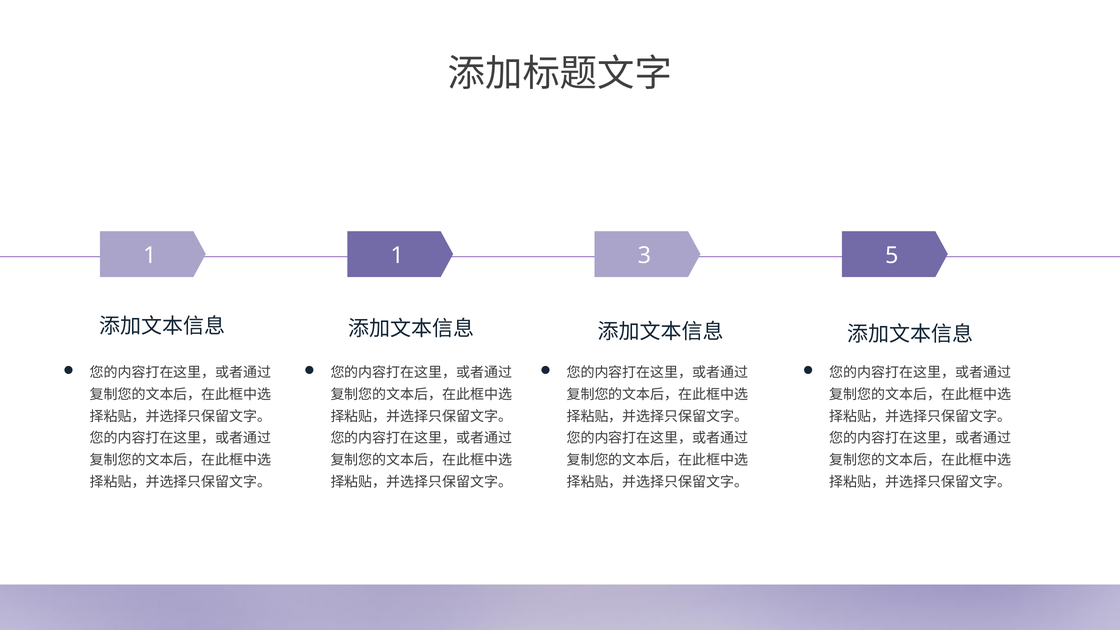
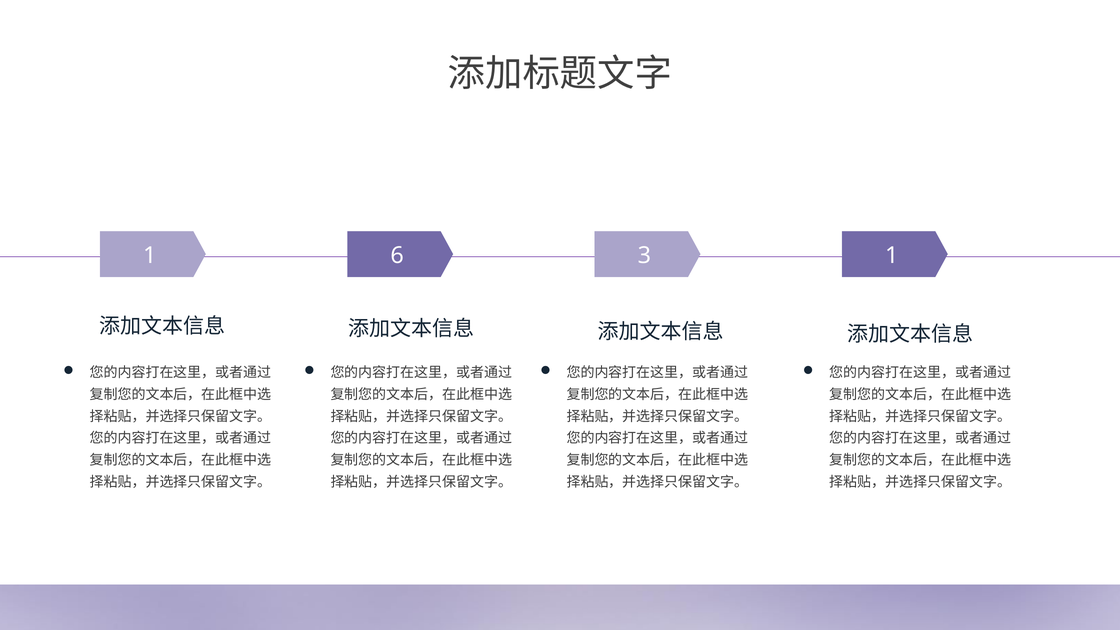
1 1: 1 -> 6 (397, 256)
3 5: 5 -> 1 (892, 256)
